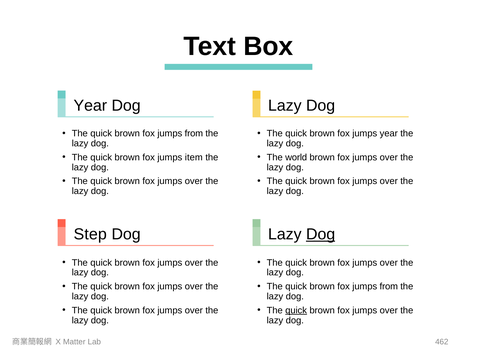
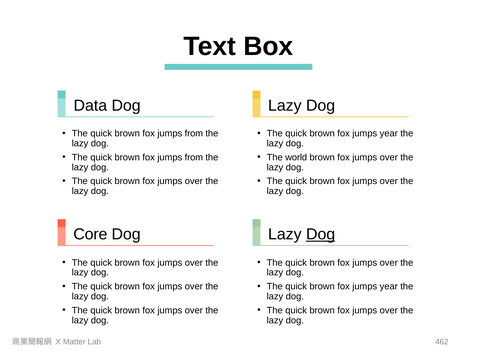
Year: Year -> Data (90, 106)
item: item -> from (194, 157)
Step: Step -> Core (90, 234)
from: from -> year (389, 286)
quick underline: present -> none (296, 310)
